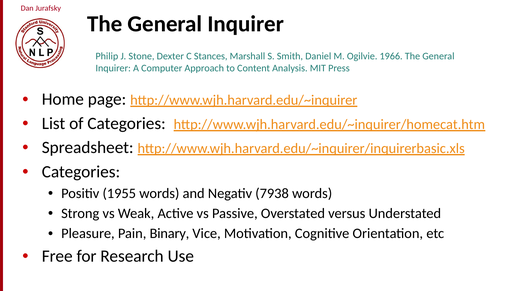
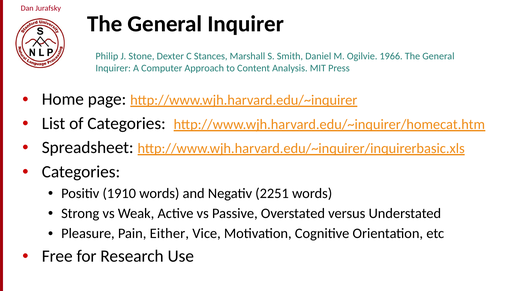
1955: 1955 -> 1910 (119, 193)
7938: 7938 -> 2251 (272, 193)
Binary: Binary -> Either (169, 233)
